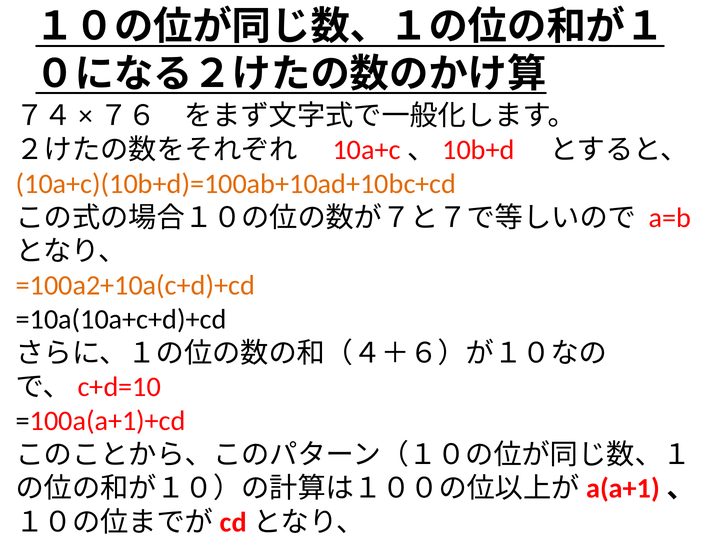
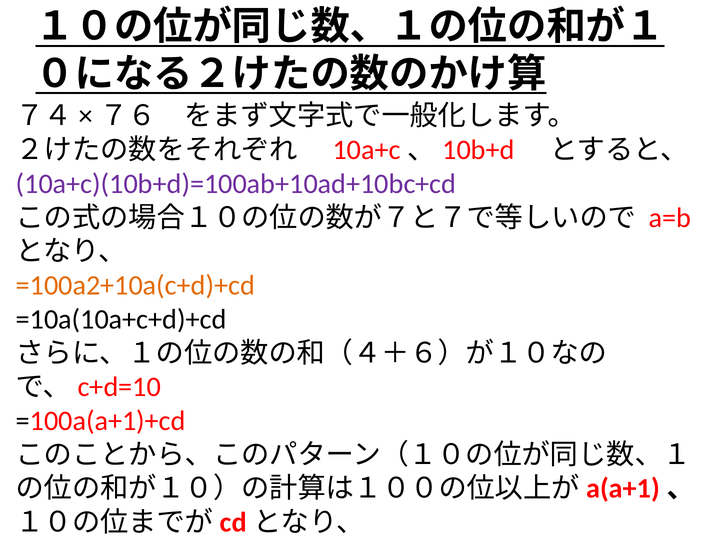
10a+c)(10b+d)=100ab+10ad+10bc+cd colour: orange -> purple (236, 184)
